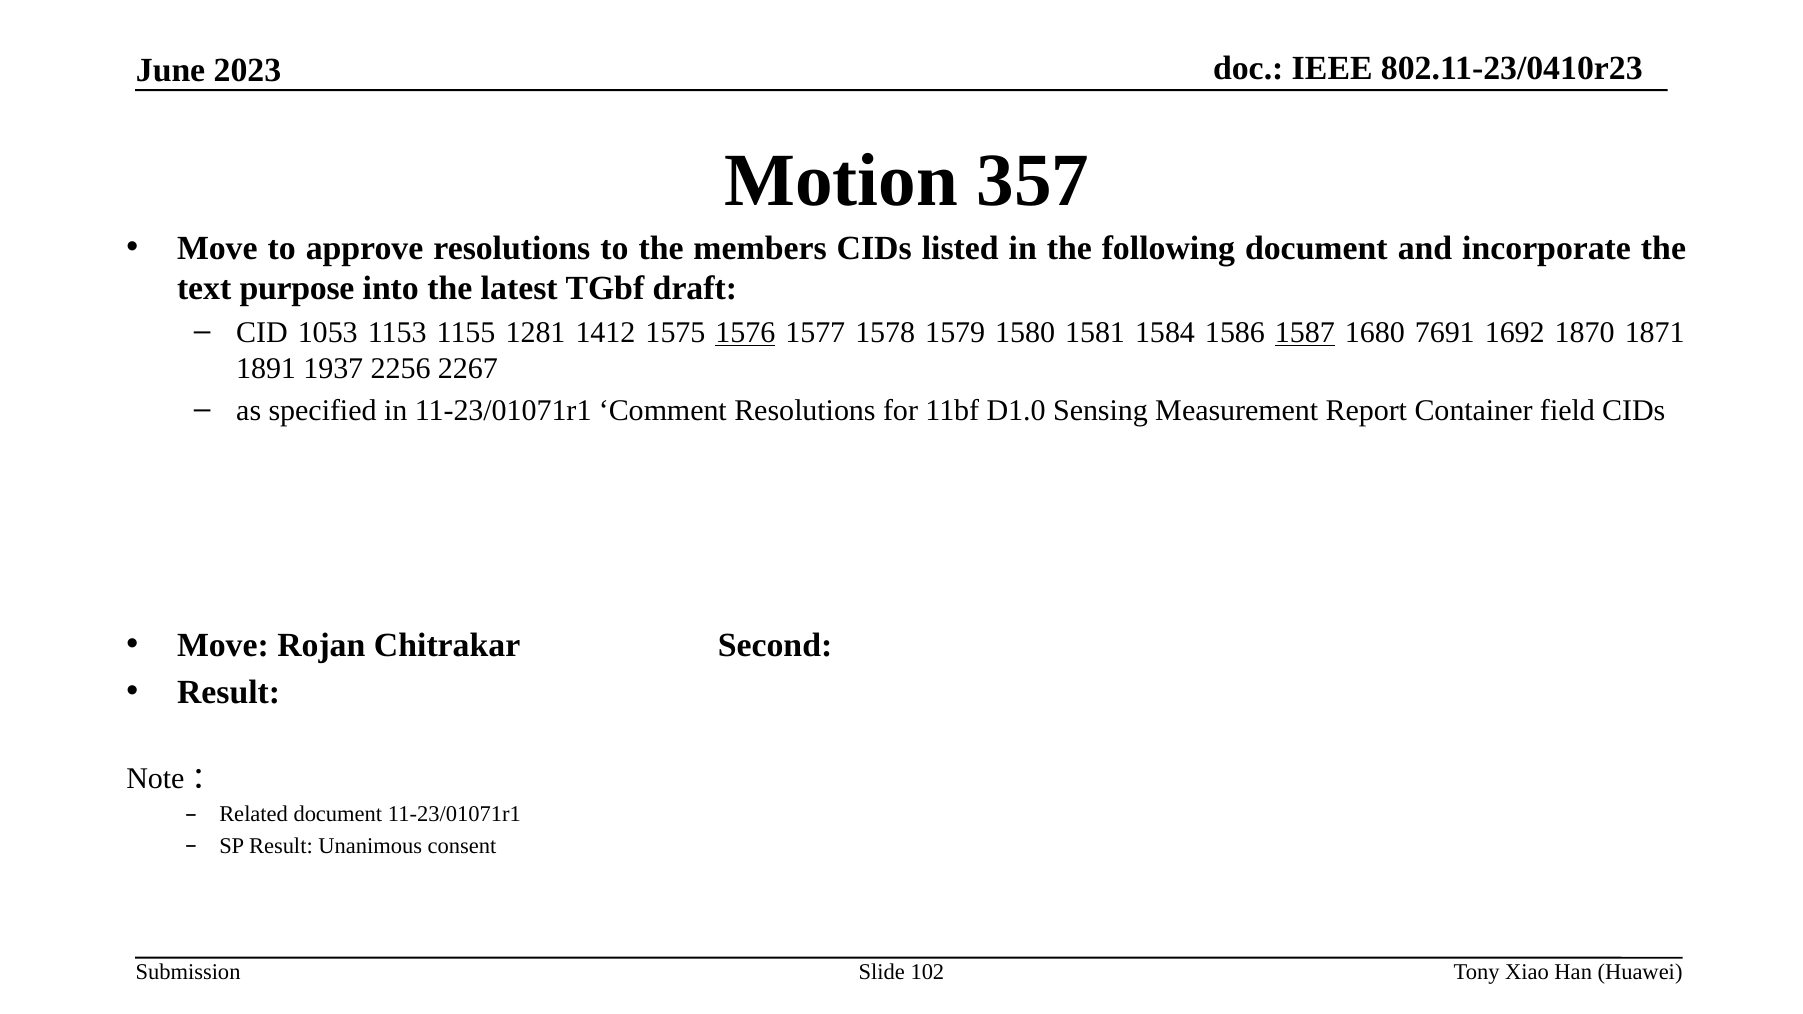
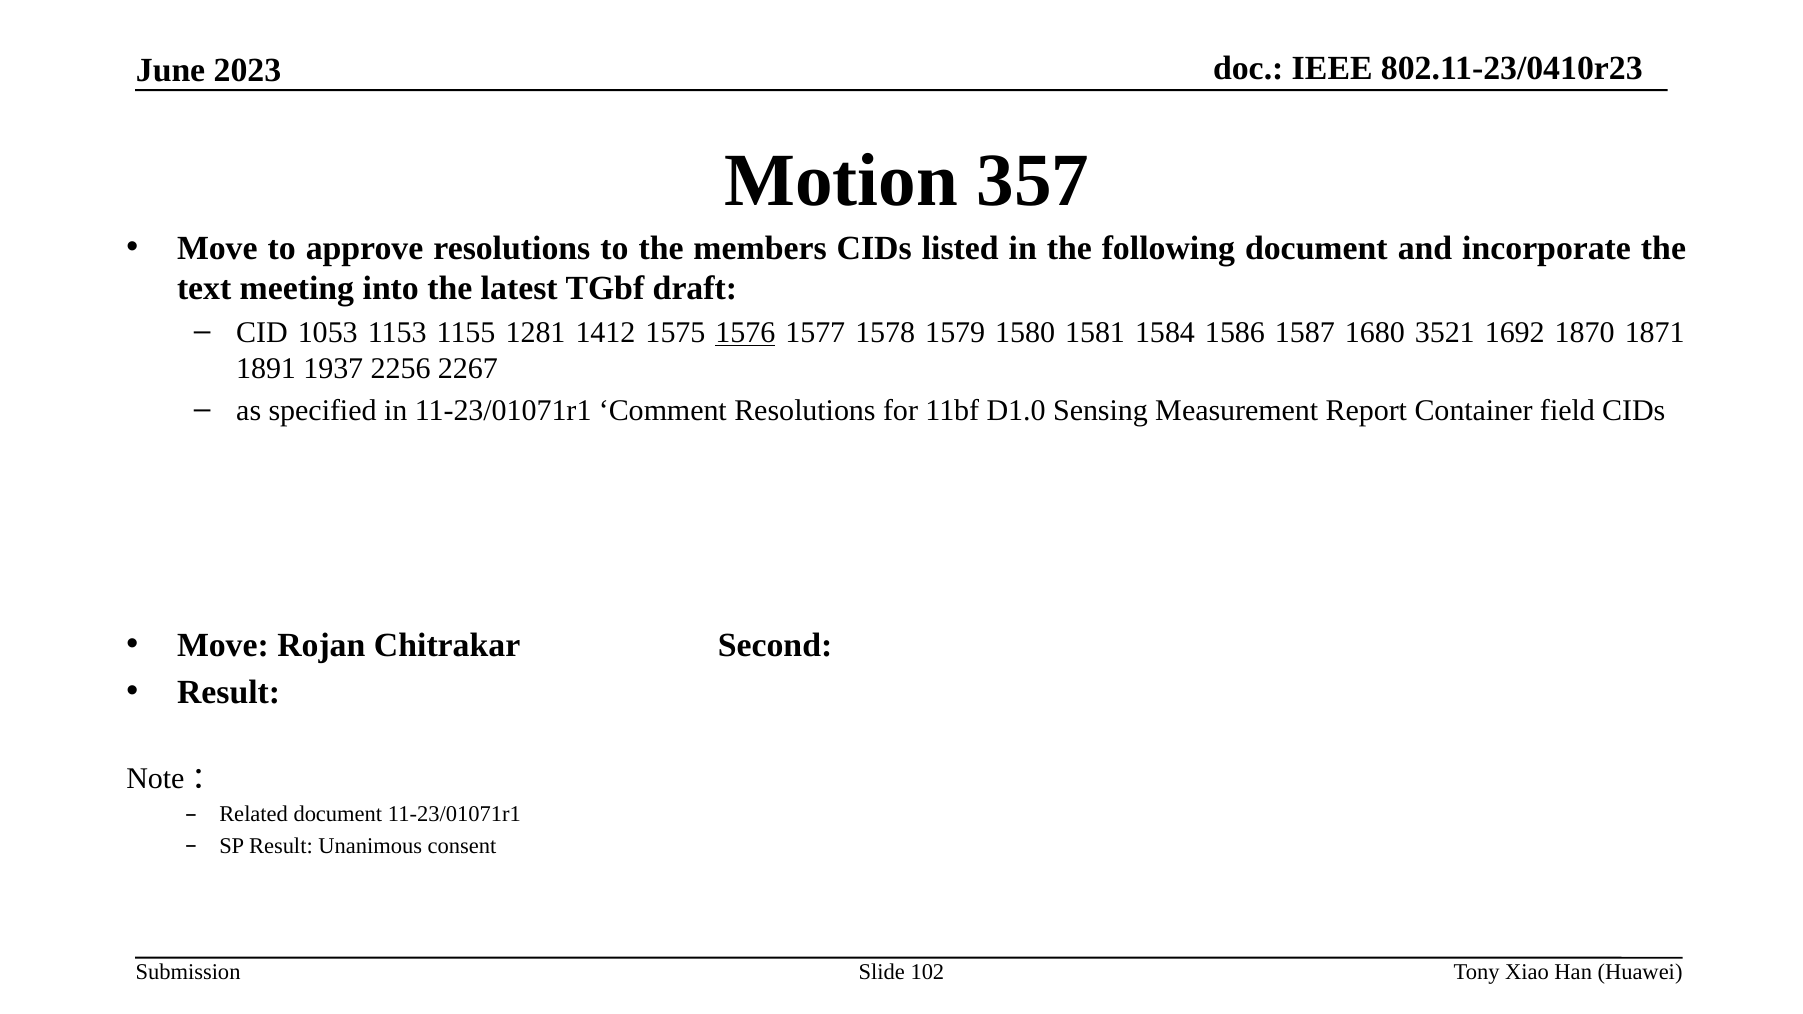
purpose: purpose -> meeting (297, 289)
1587 underline: present -> none (1305, 333)
7691: 7691 -> 3521 (1445, 333)
